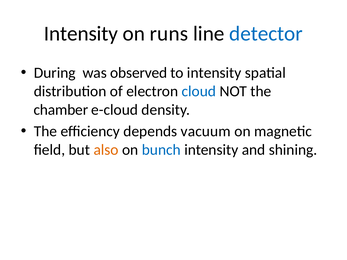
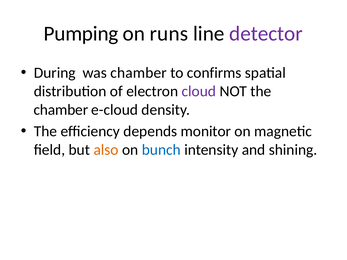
Intensity: Intensity -> Pumping (81, 34)
detector colour: blue -> purple (266, 34)
was observed: observed -> chamber (139, 73)
to intensity: intensity -> confirms (214, 73)
cloud colour: blue -> purple (199, 91)
vacuum: vacuum -> monitor (206, 131)
